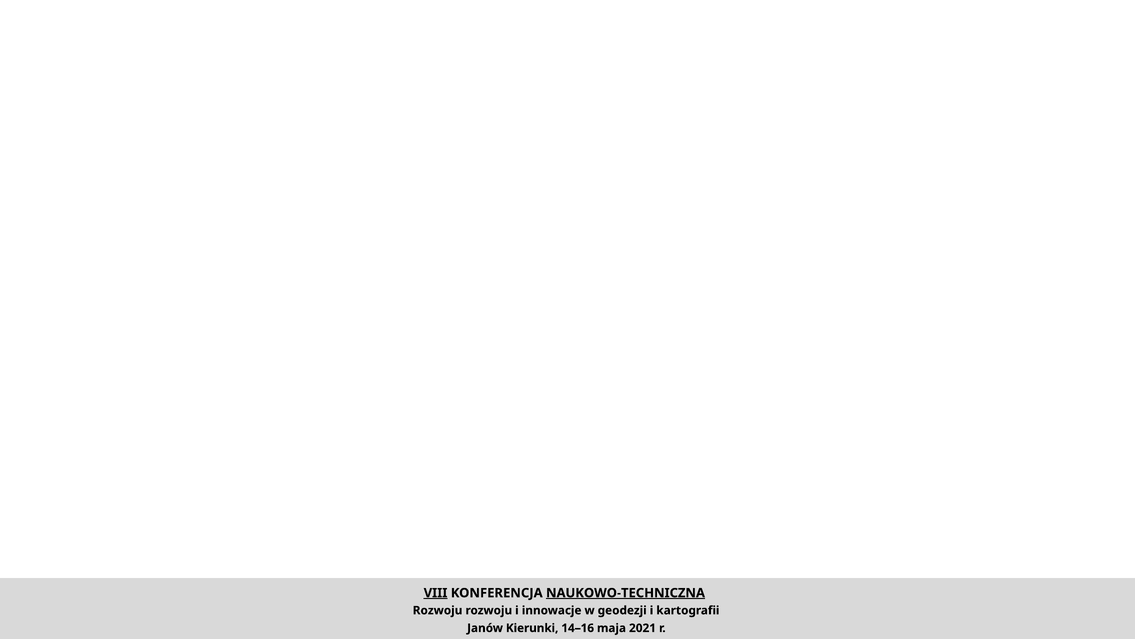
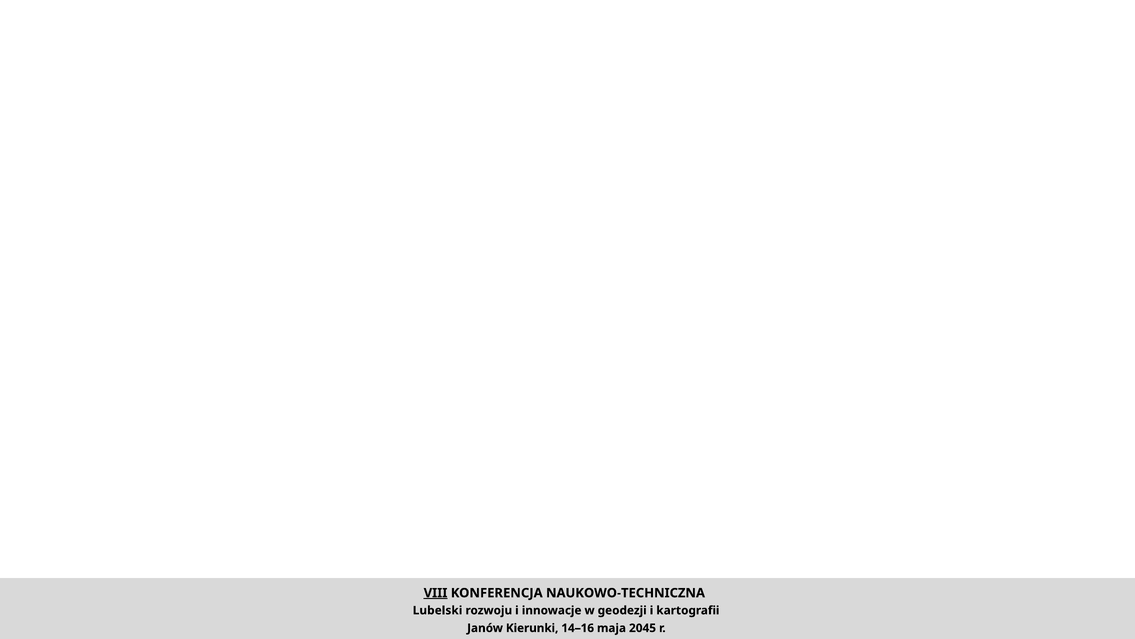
NAUKOWO-TECHNICZNA underline: present -> none (625, 592)
Rozwoju: Rozwoju -> Lubelski (438, 610)
2021: 2021 -> 2045 (643, 628)
